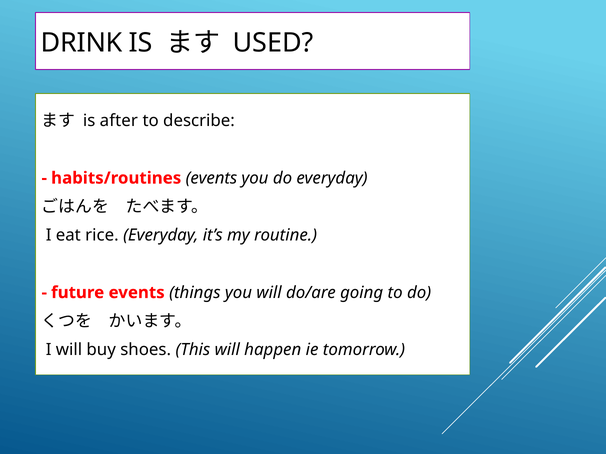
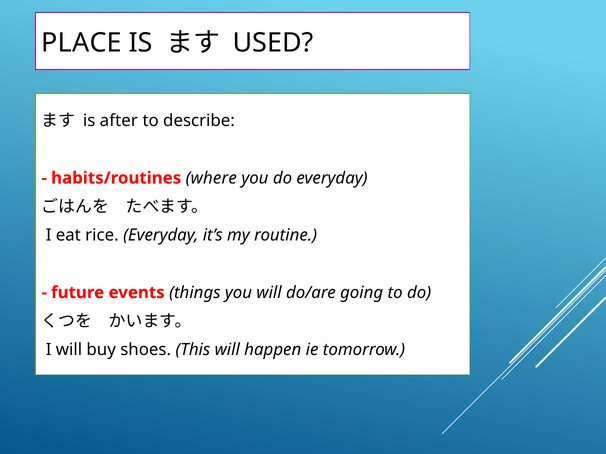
DRINK: DRINK -> PLACE (82, 43)
habits/routines events: events -> where (211, 178)
